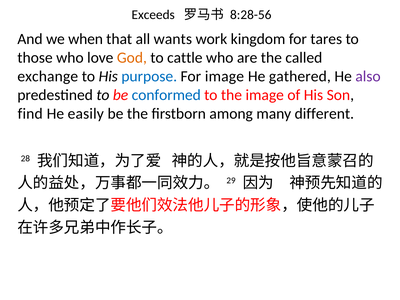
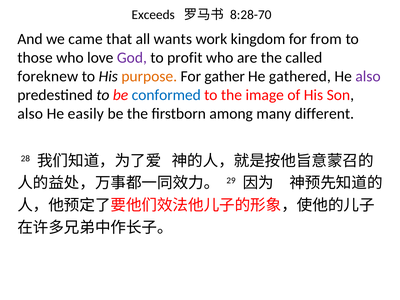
8:28-56: 8:28-56 -> 8:28-70 (251, 15)
when: when -> came (85, 39)
tares: tares -> from (326, 39)
God colour: orange -> purple (132, 58)
cattle: cattle -> profit (185, 58)
exchange: exchange -> foreknew (48, 76)
purpose colour: blue -> orange (149, 76)
For image: image -> gather (225, 76)
find: find -> also (30, 114)
